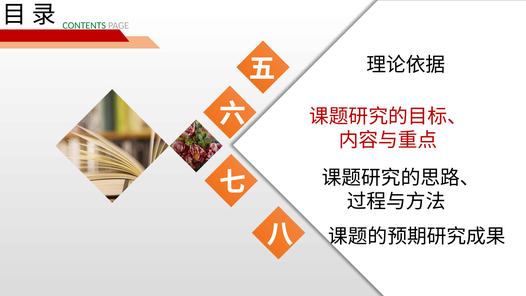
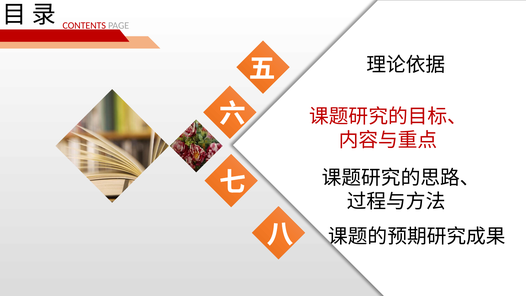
CONTENTS colour: green -> red (84, 26)
